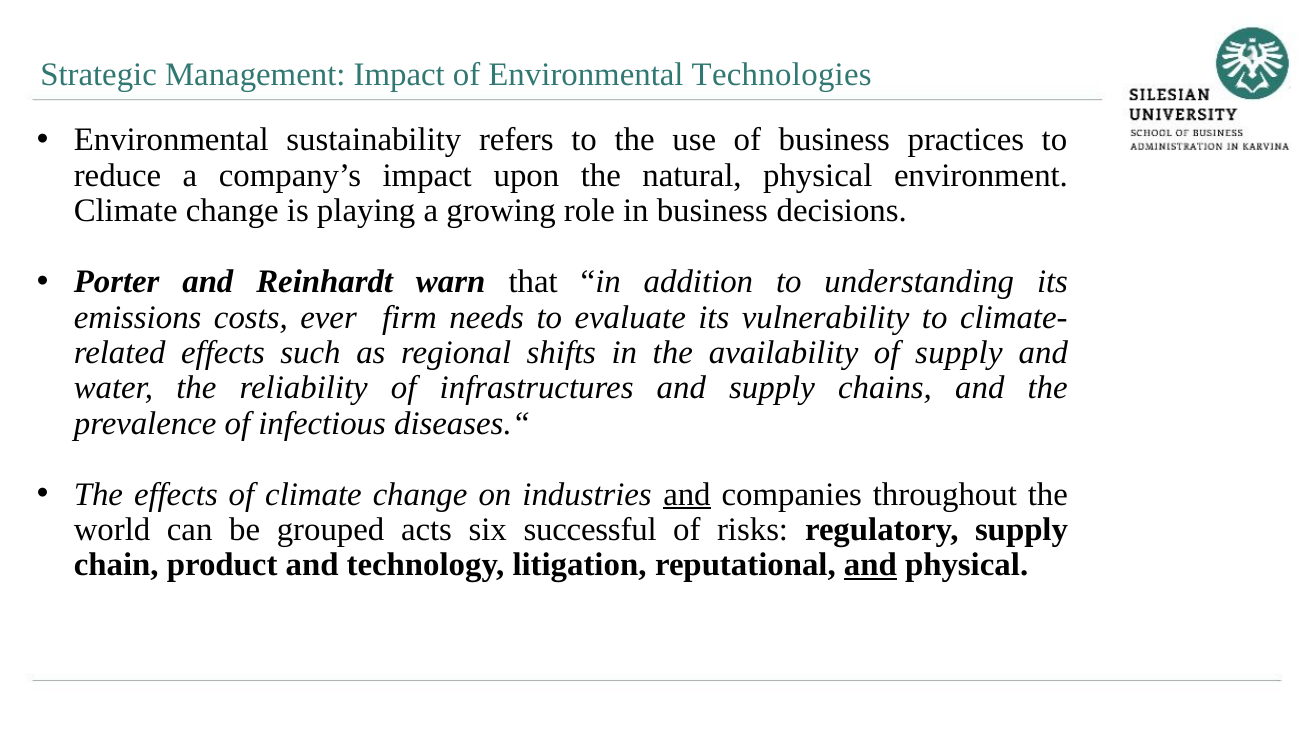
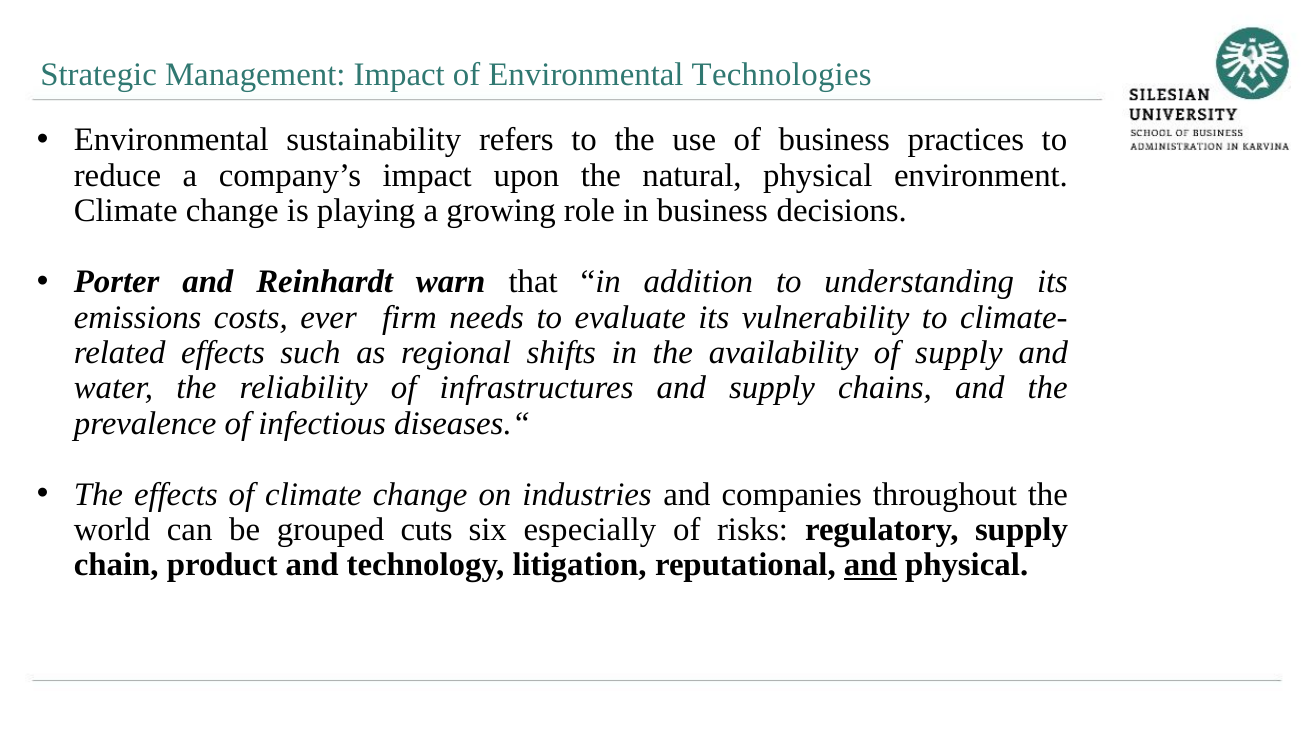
and underline: present -> none (687, 495)
acts: acts -> cuts (427, 530)
successful: successful -> especially (590, 530)
